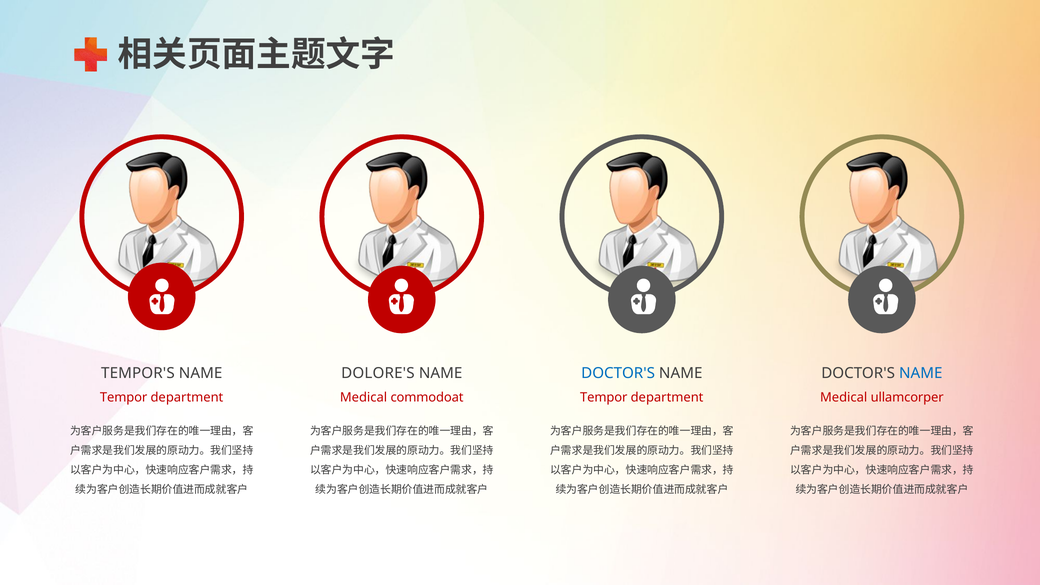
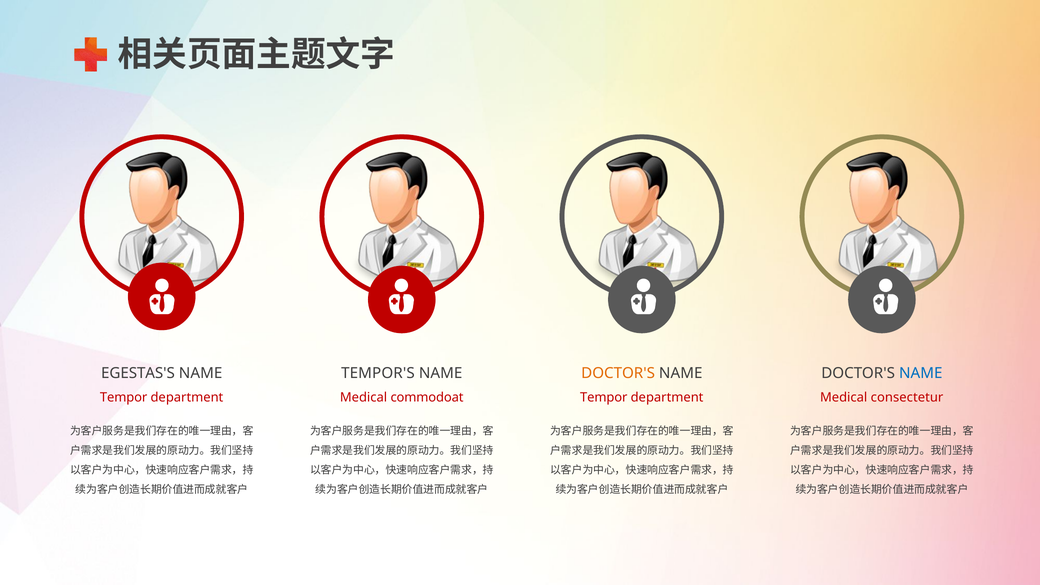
TEMPOR'S: TEMPOR'S -> EGESTAS'S (138, 373)
DOLORE'S: DOLORE'S -> TEMPOR'S (378, 373)
DOCTOR'S colour: blue -> orange (618, 373)
ullamcorper: ullamcorper -> consectetur (907, 398)
